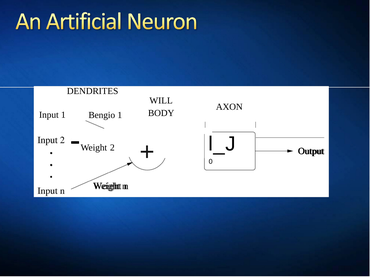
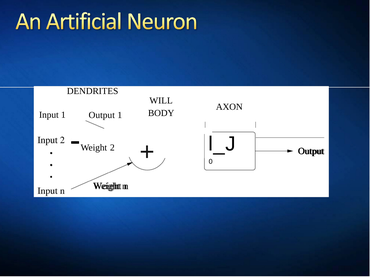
Bengio: Bengio -> Output (102, 115)
